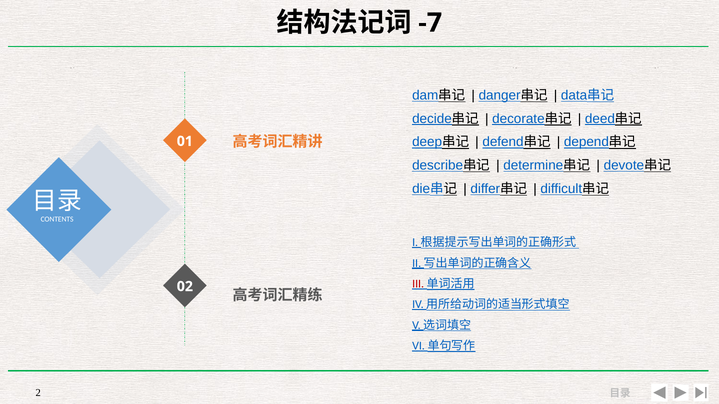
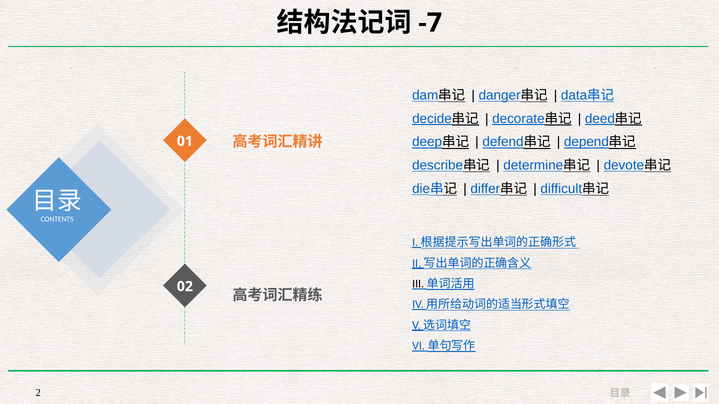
III colour: red -> black (418, 284)
